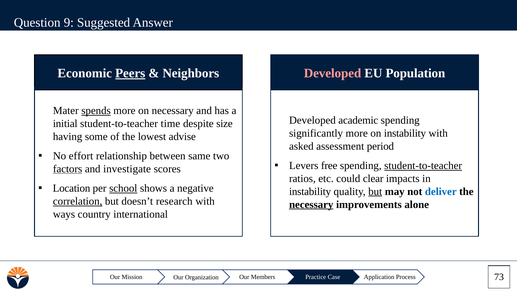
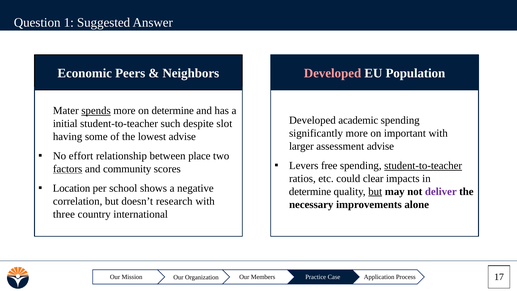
9: 9 -> 1 (69, 23)
Peers underline: present -> none (130, 73)
on necessary: necessary -> determine (173, 111)
time: time -> such (171, 124)
size: size -> slot (224, 124)
on instability: instability -> important (405, 133)
asked: asked -> larger (301, 146)
assessment period: period -> advise (380, 146)
same: same -> place (199, 156)
investigate: investigate -> community (127, 169)
school underline: present -> none (123, 188)
instability: instability -> determine (310, 191)
deliver colour: blue -> purple (441, 191)
correlation underline: present -> none (78, 201)
necessary underline: present -> none (311, 204)
ways: ways -> three (64, 214)
73: 73 -> 17 (499, 277)
